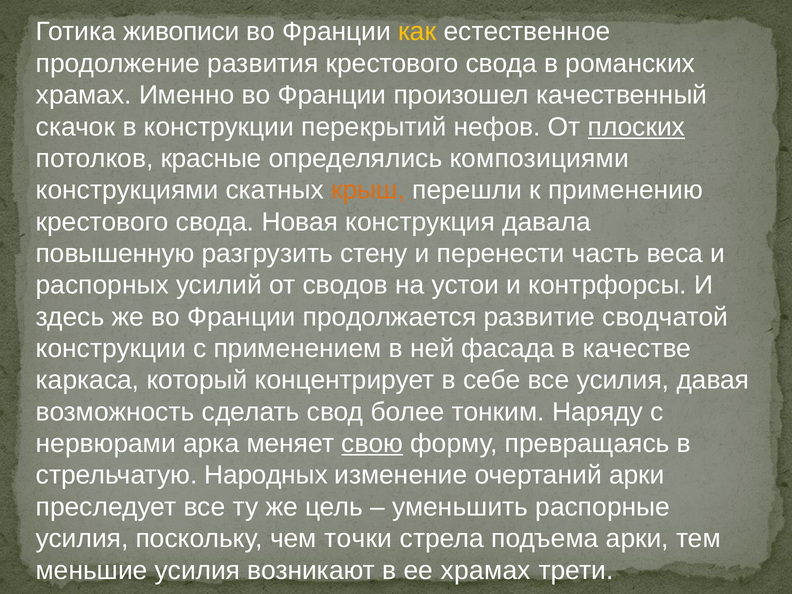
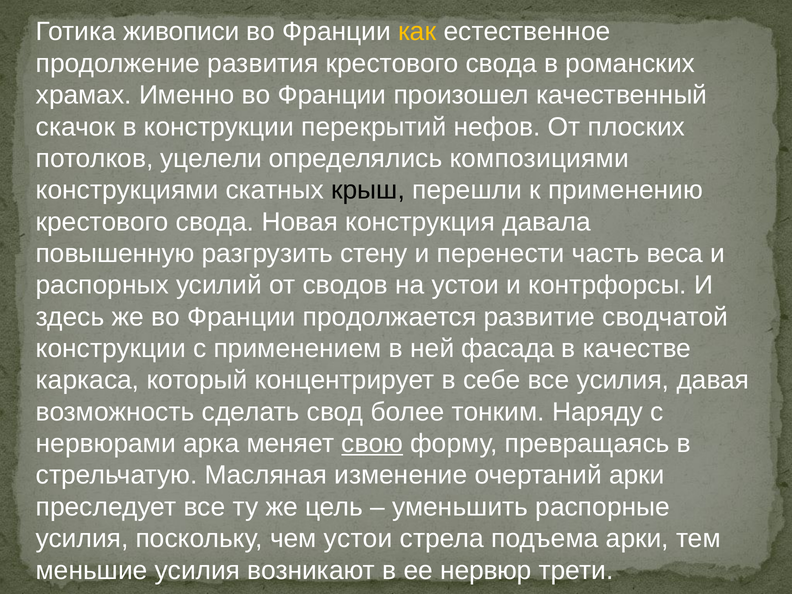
плоских underline: present -> none (636, 127)
красные: красные -> уцелели (211, 158)
крыш colour: orange -> black (368, 190)
Народных: Народных -> Масляная (266, 475)
чем точки: точки -> устои (358, 539)
ее храмах: храмах -> нервюр (486, 570)
